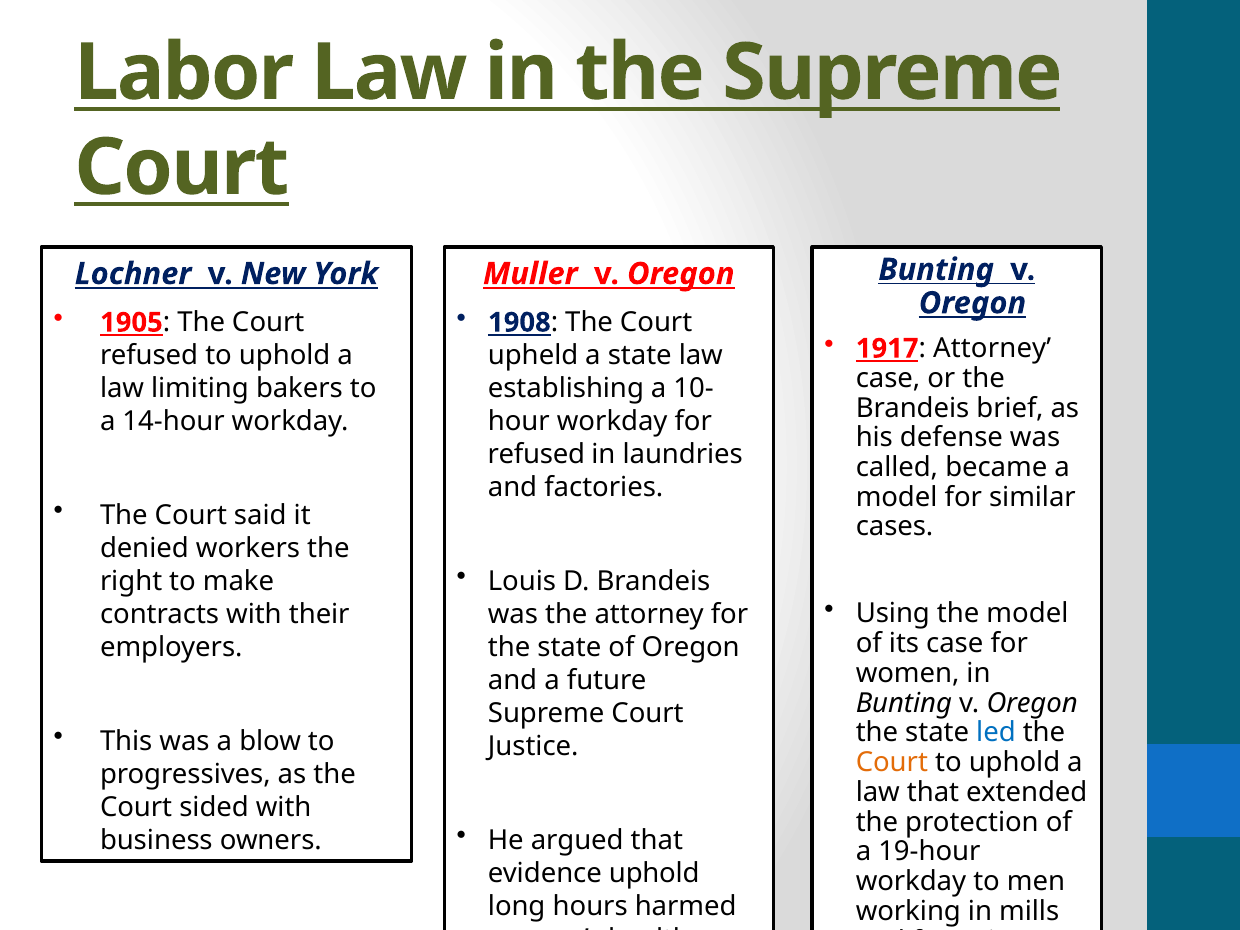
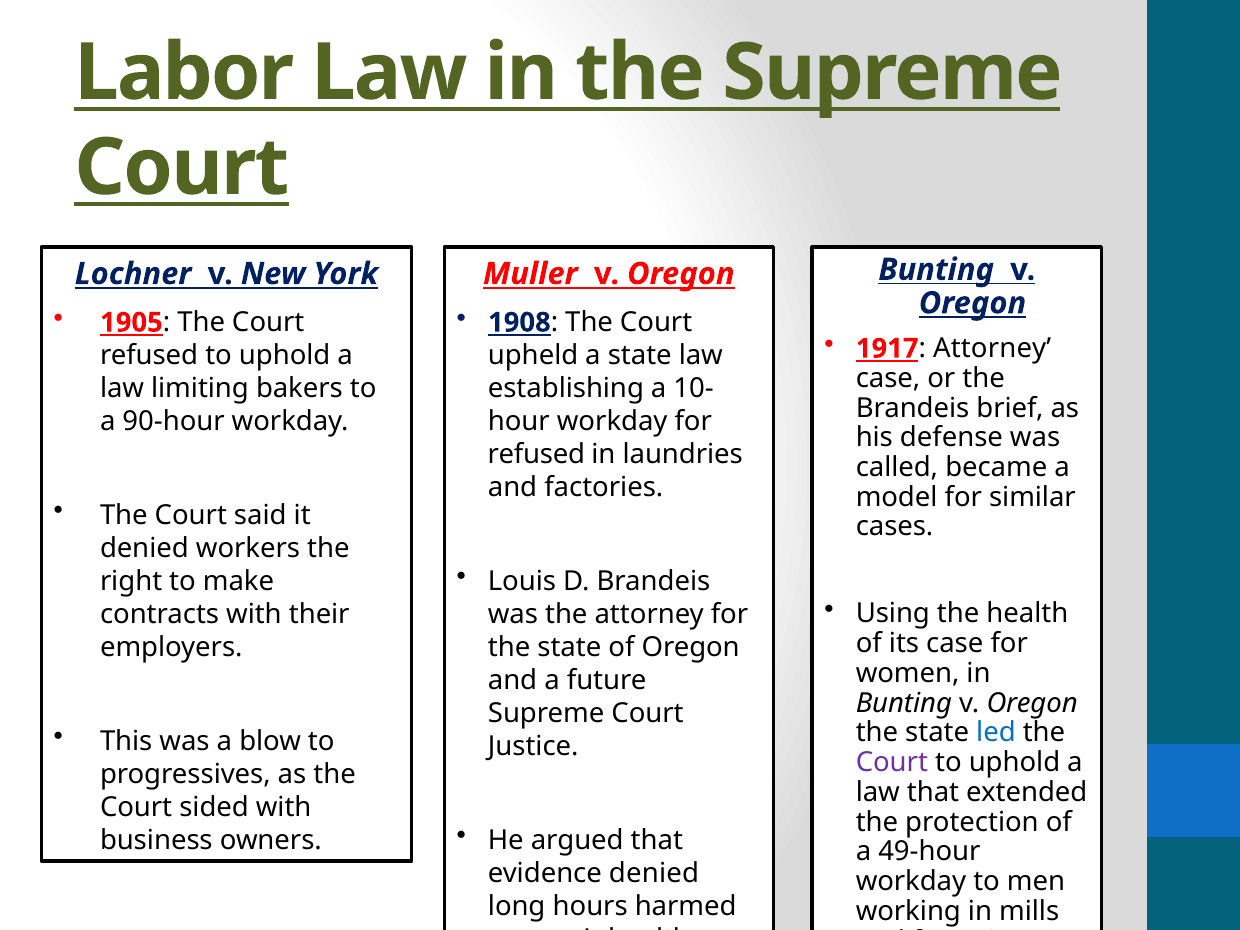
14-hour: 14-hour -> 90-hour (174, 422)
the model: model -> health (1027, 614)
Court colour: orange -> purple (892, 763)
19-hour: 19-hour -> 49-hour (929, 852)
evidence uphold: uphold -> denied (654, 873)
